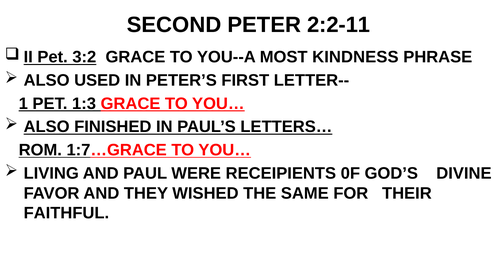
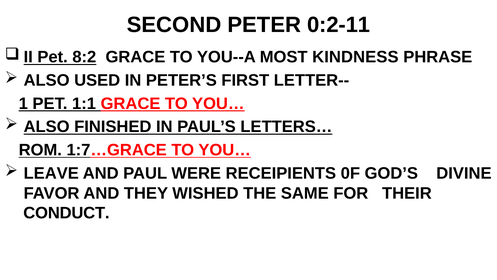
2:2-11: 2:2-11 -> 0:2-11 (339, 25)
3:2: 3:2 -> 8:2 (84, 57)
1:3: 1:3 -> 1:1 (84, 103)
LIVING: LIVING -> LEAVE (51, 173)
FAITHFUL: FAITHFUL -> CONDUCT (66, 213)
